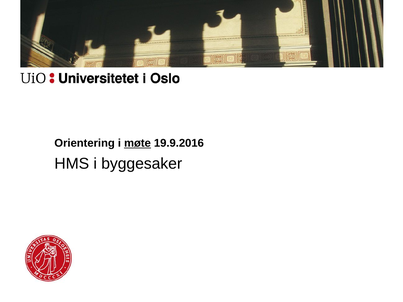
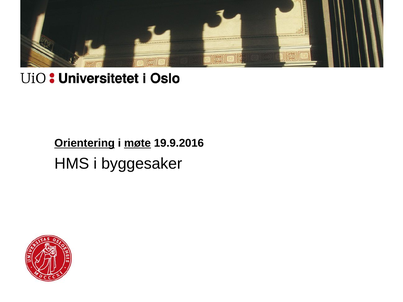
Orientering underline: none -> present (85, 143)
